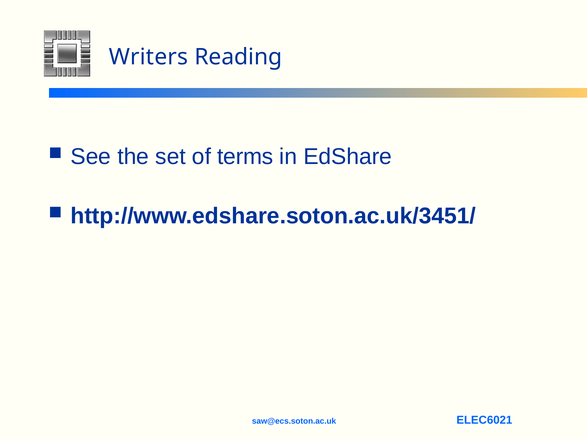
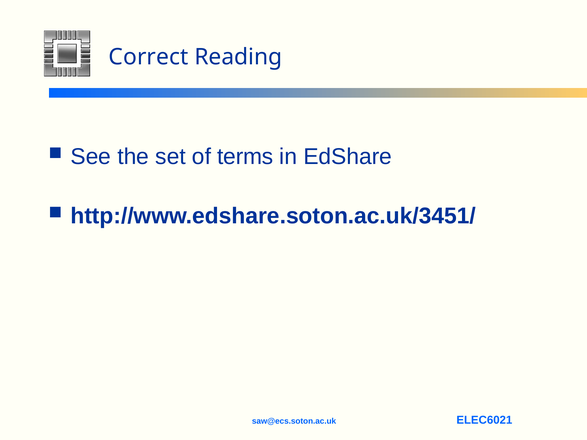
Writers: Writers -> Correct (149, 57)
